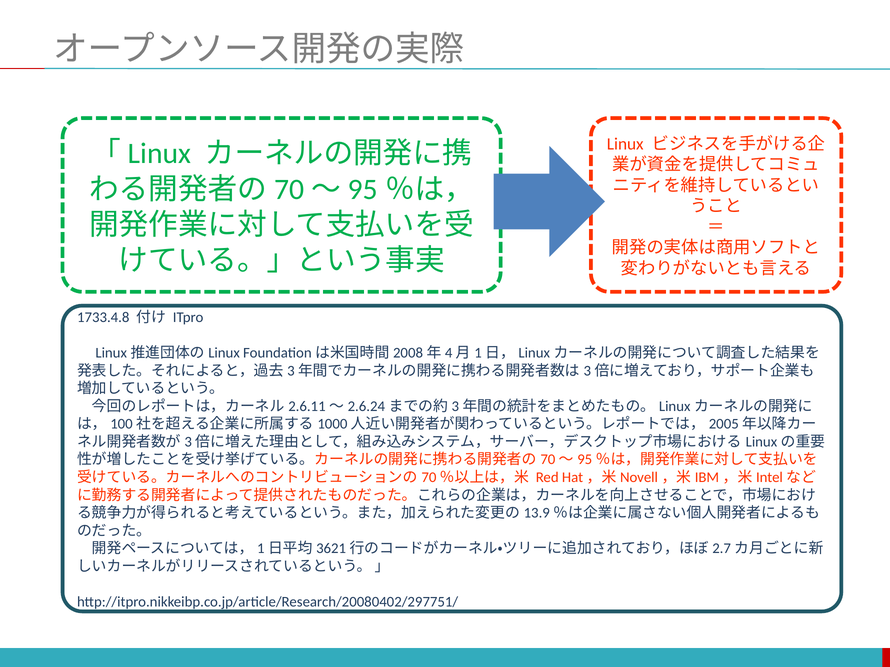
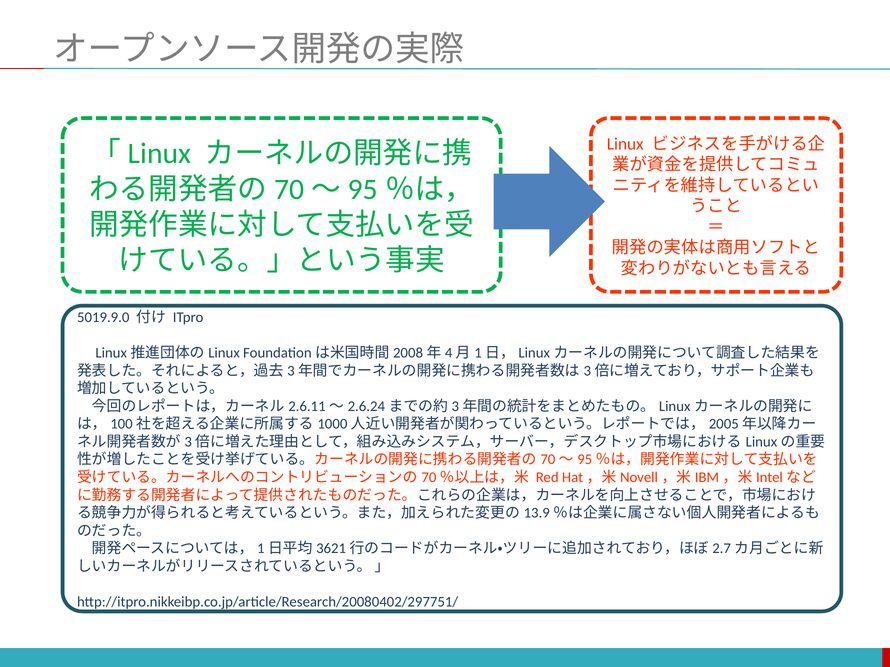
1733.4.8: 1733.4.8 -> 5019.9.0 (103, 318)
